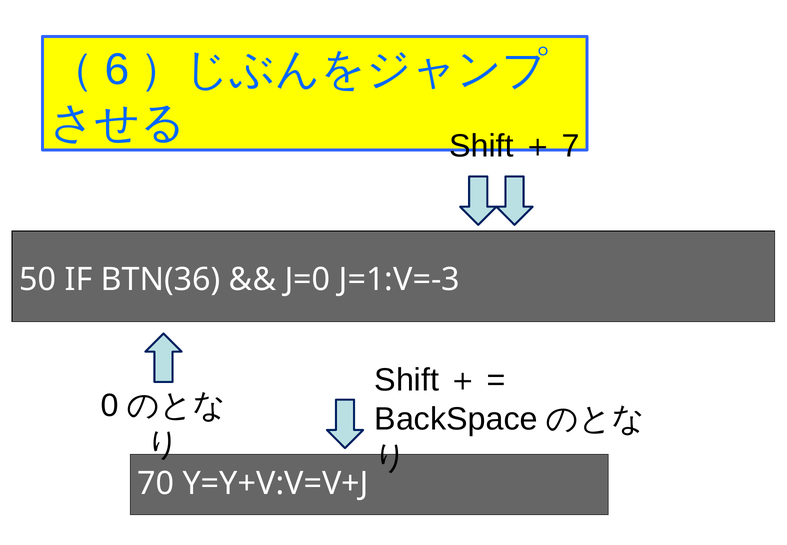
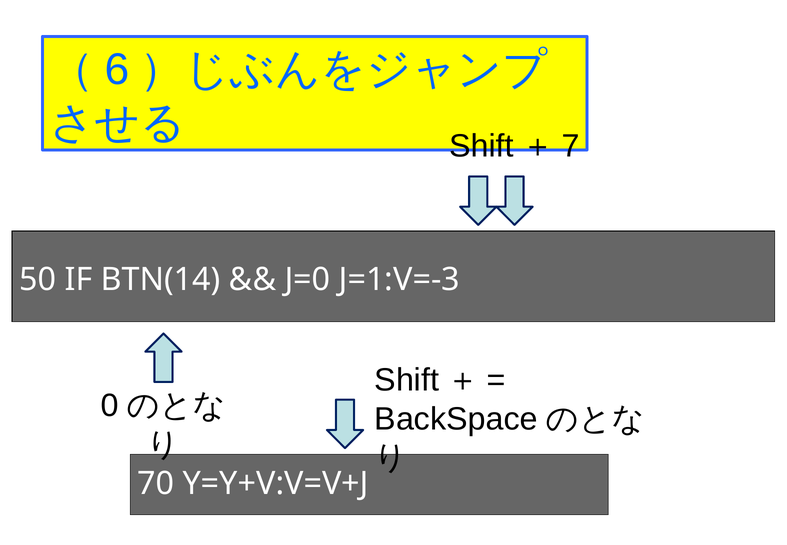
BTN(36: BTN(36 -> BTN(14 (161, 279)
